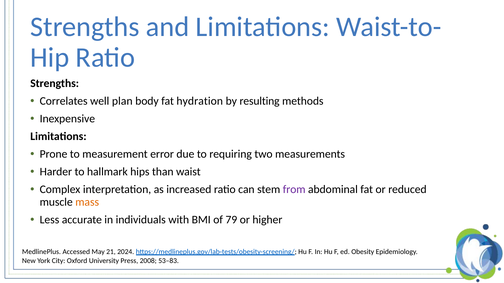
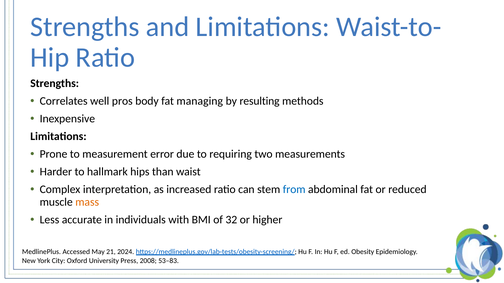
plan: plan -> pros (122, 101)
hydration: hydration -> managing (200, 101)
from colour: purple -> blue (294, 190)
79: 79 -> 32 (231, 220)
